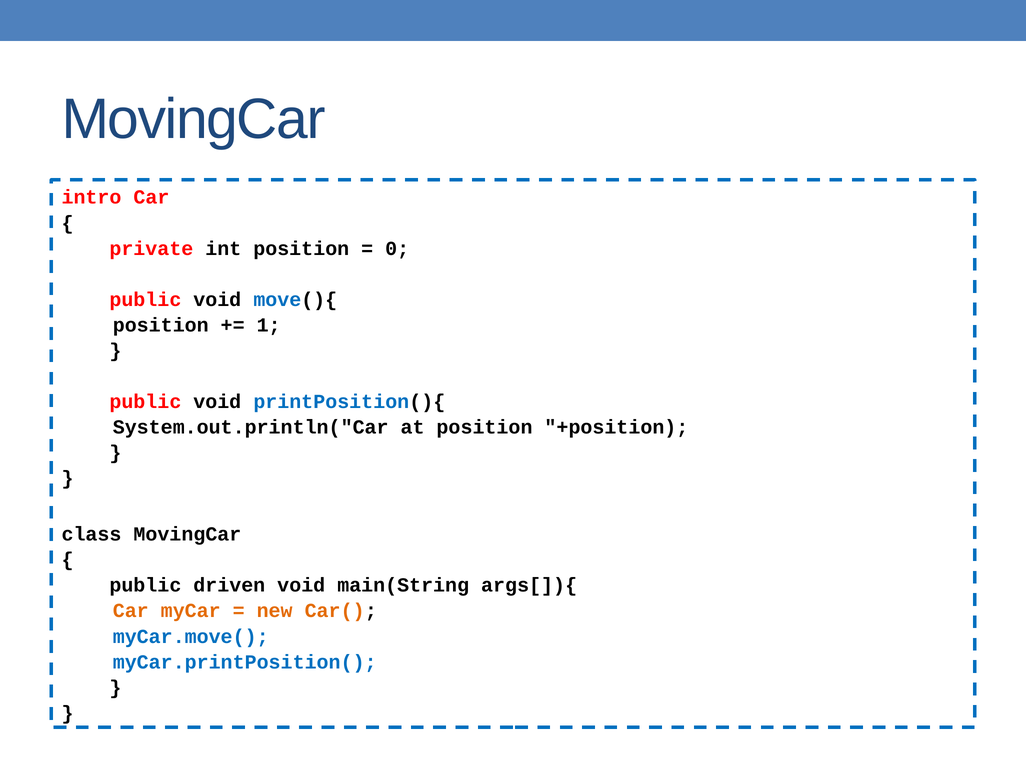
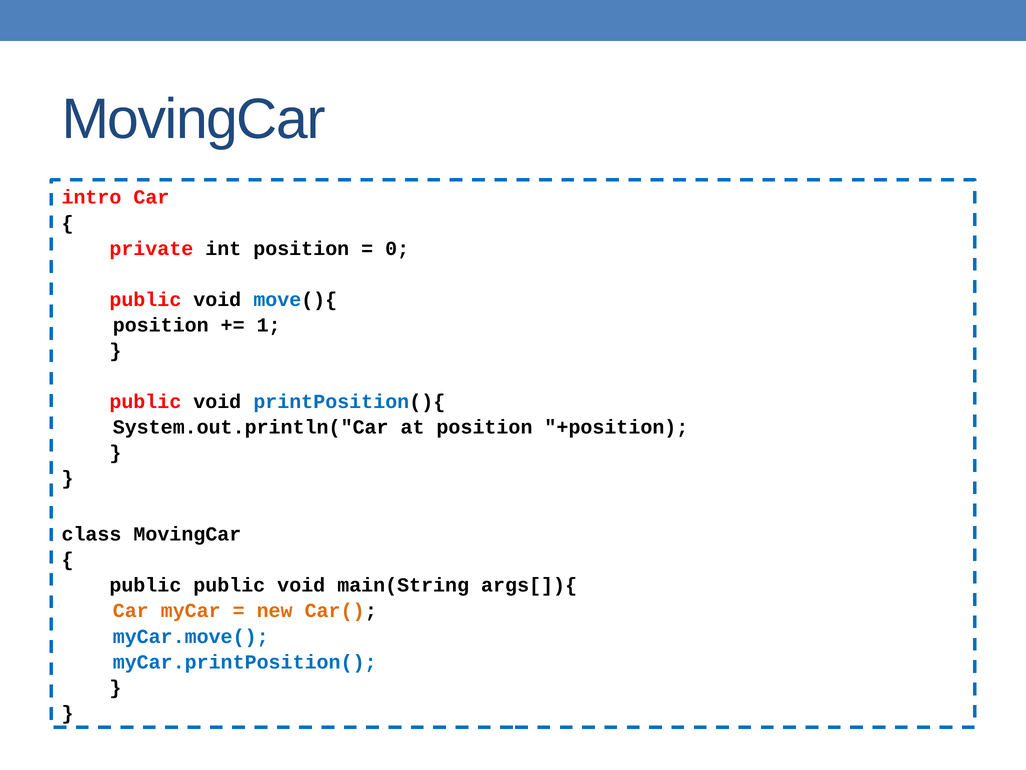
public driven: driven -> public (229, 585)
